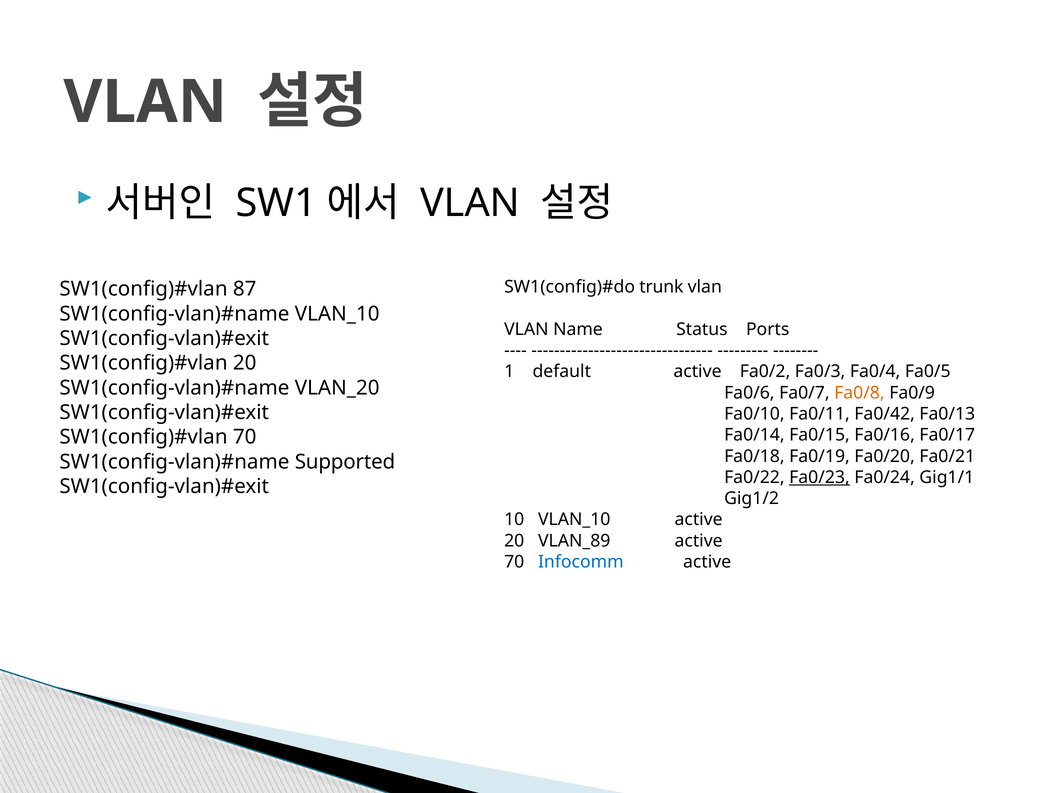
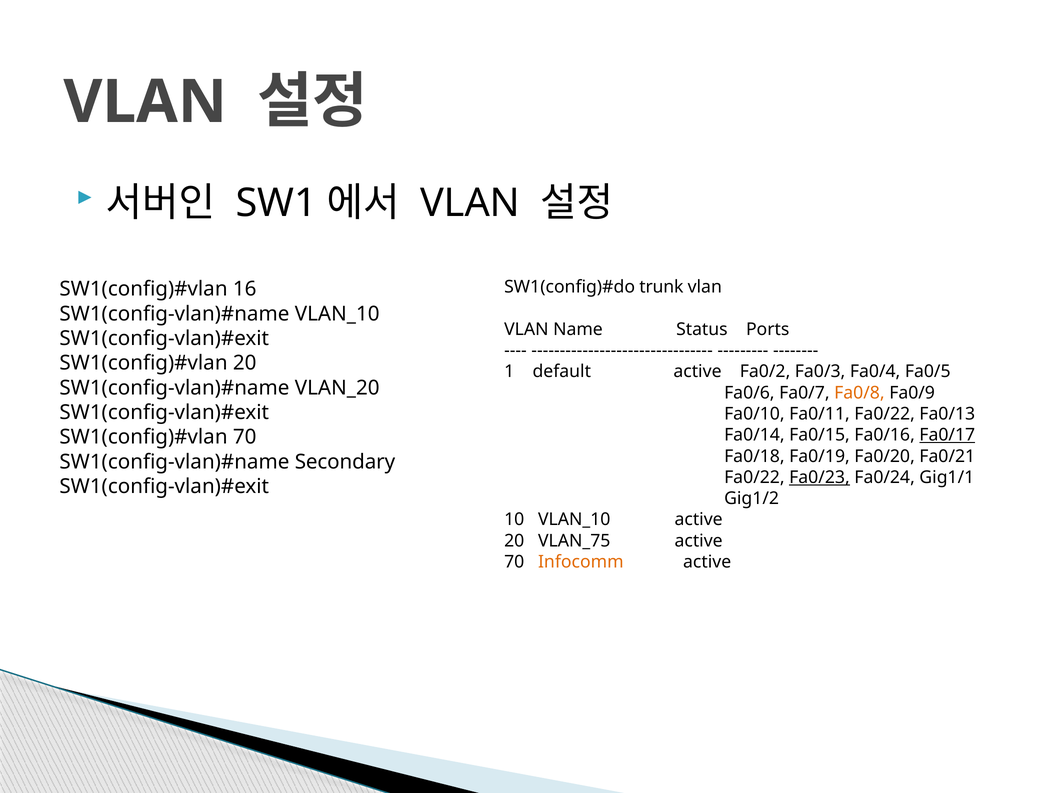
87: 87 -> 16 (245, 289)
Fa0/11 Fa0/42: Fa0/42 -> Fa0/22 (885, 414)
Fa0/17 underline: none -> present (947, 435)
Supported: Supported -> Secondary (345, 462)
VLAN_89: VLAN_89 -> VLAN_75 (574, 541)
Infocomm colour: blue -> orange (581, 562)
